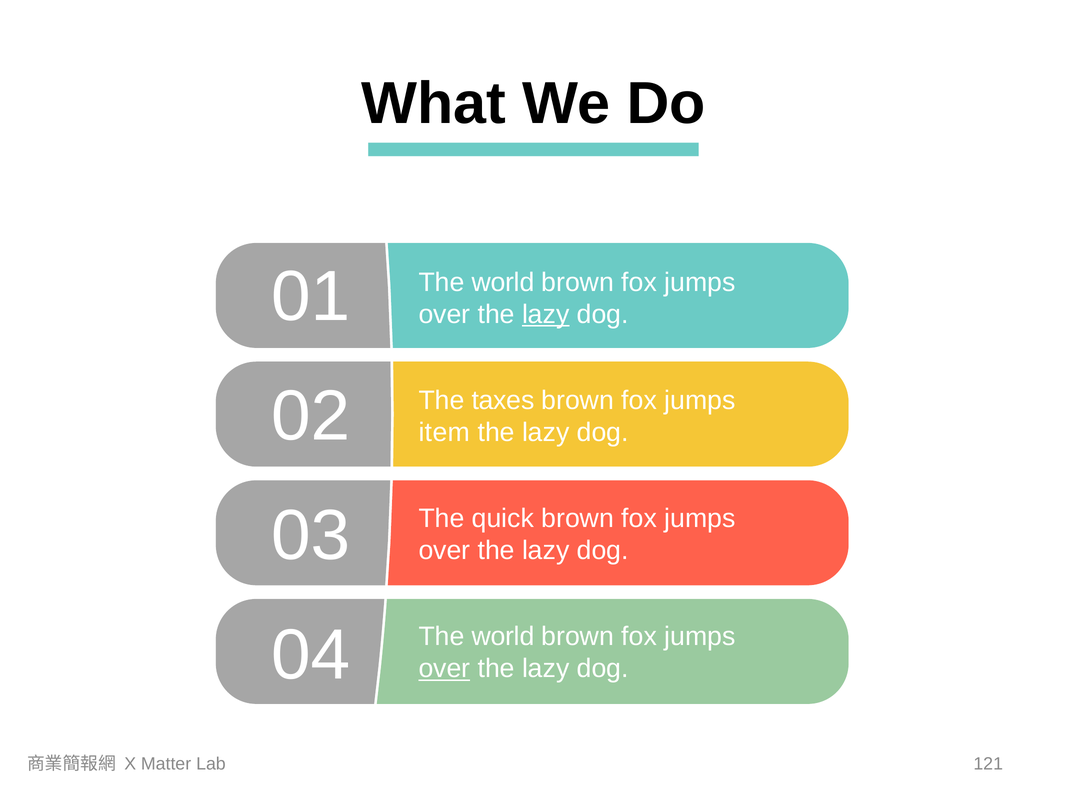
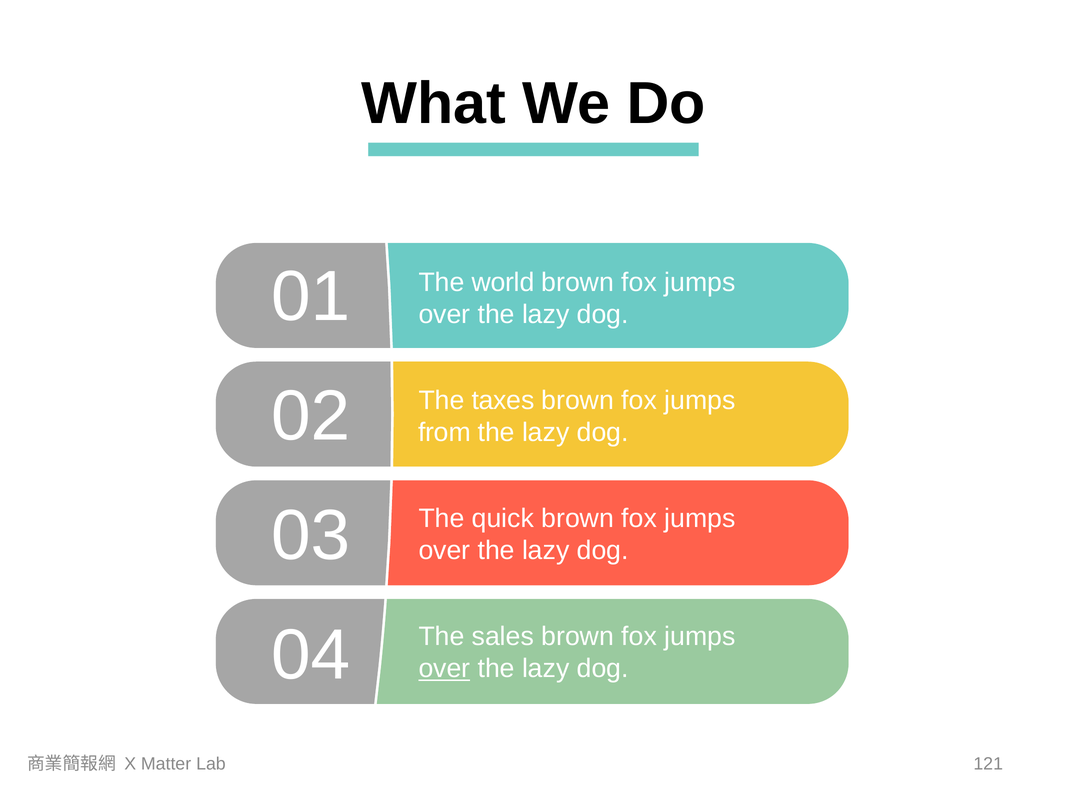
lazy underline: present -> none (546, 314)
item: item -> from (445, 433)
world: world -> sales (503, 637)
